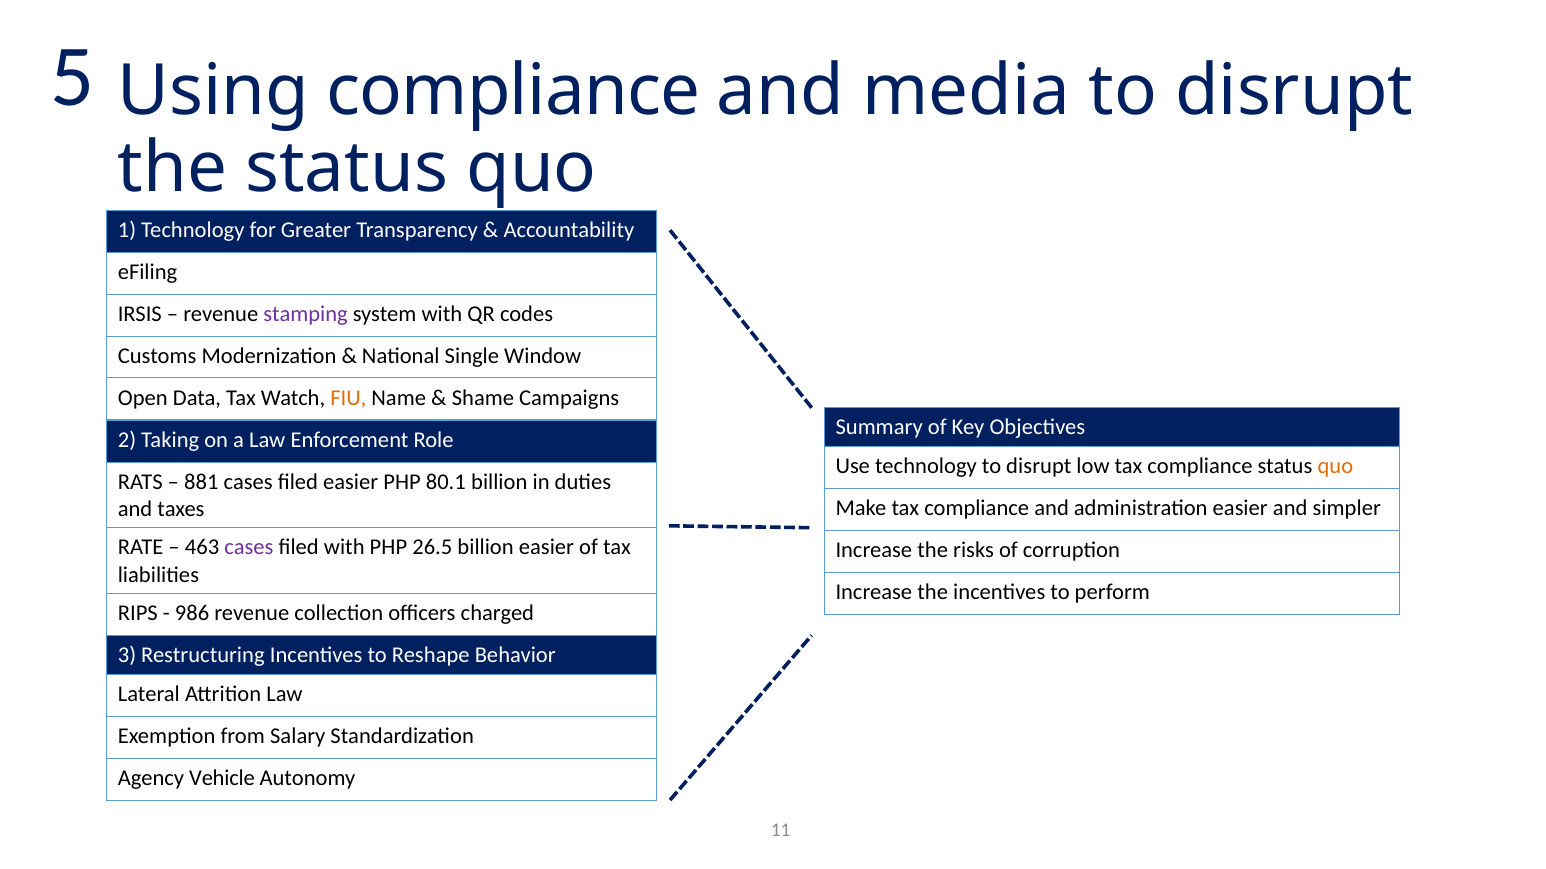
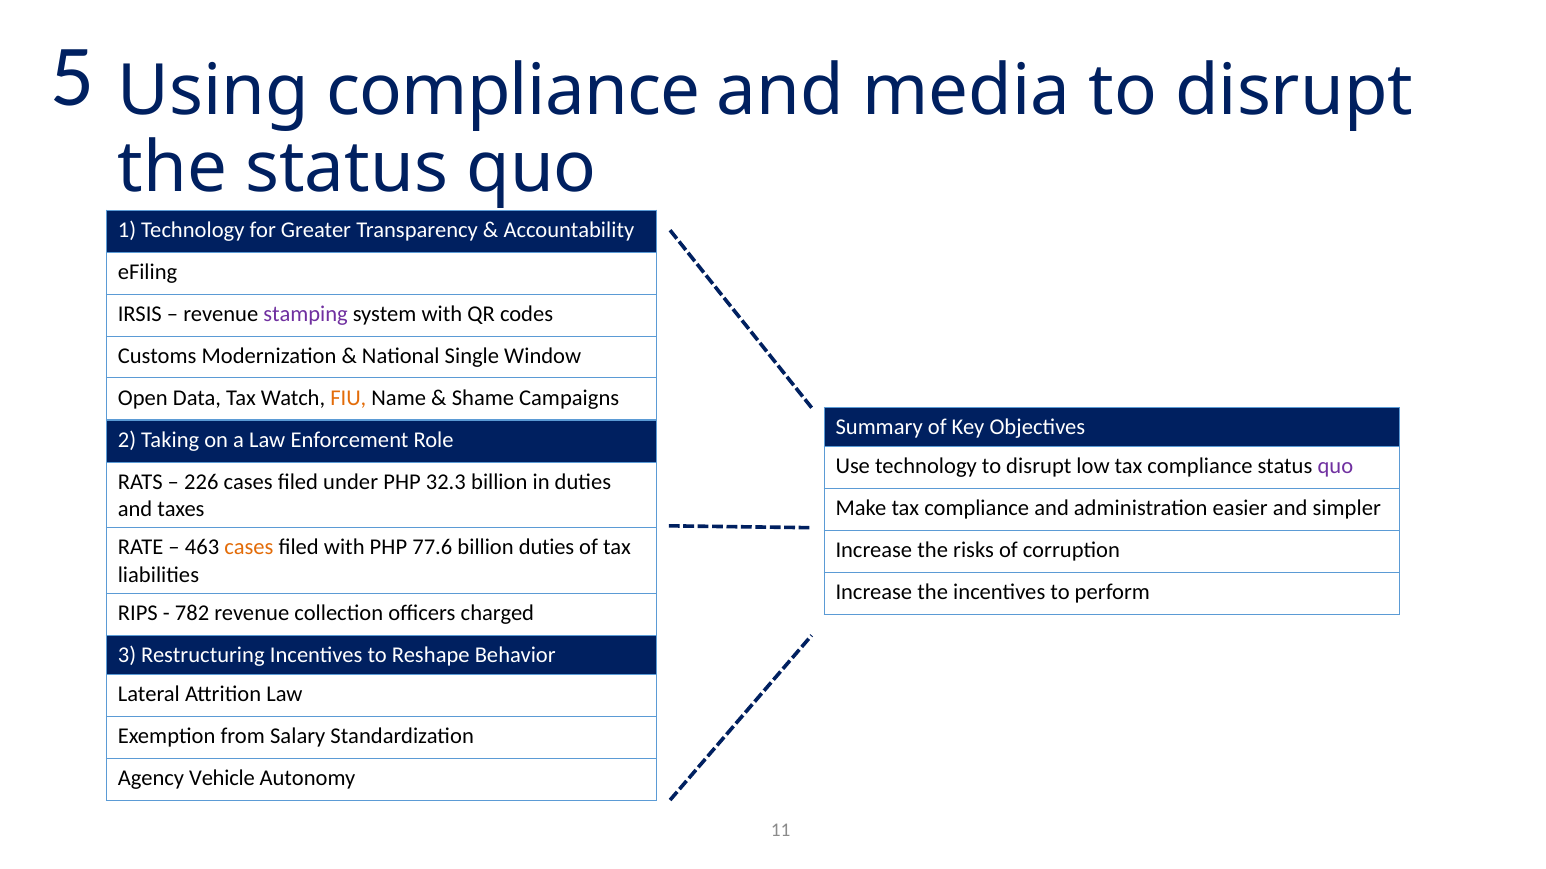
quo colour: orange -> purple (1335, 467)
881: 881 -> 226 (201, 482)
filed easier: easier -> under (351, 482)
80.1: 80.1 -> 32.3 (446, 482)
cases colour: purple -> orange (249, 548)
26.5: 26.5 -> 77.6 (432, 548)
billion easier: easier -> duties (547, 548)
986: 986 -> 782 (192, 614)
